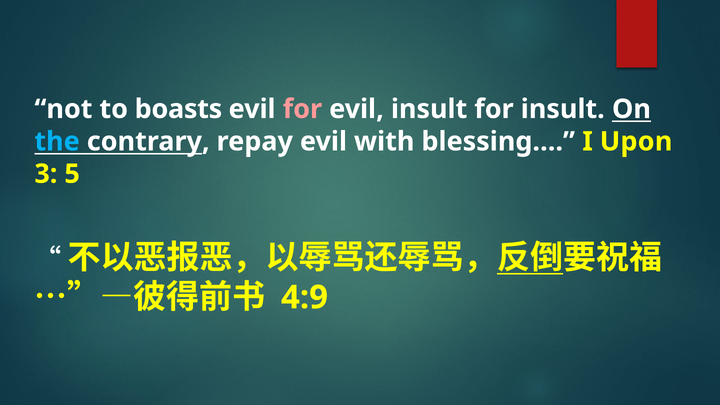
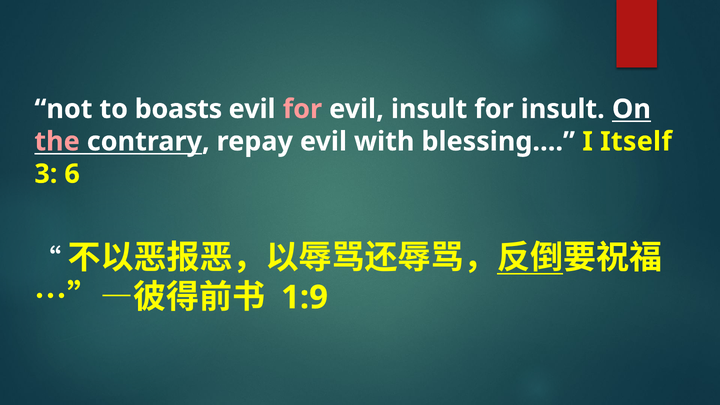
the colour: light blue -> pink (57, 142)
Upon: Upon -> Itself (636, 142)
5: 5 -> 6 (72, 174)
4:9: 4:9 -> 1:9 (305, 297)
